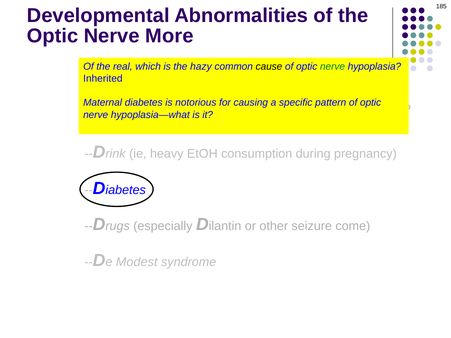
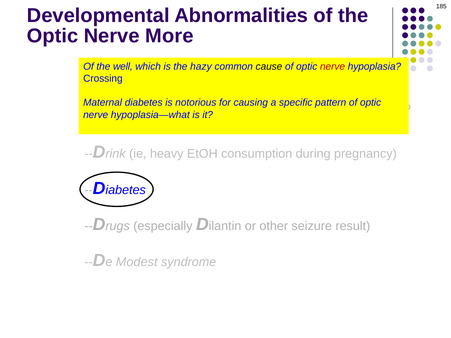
real: real -> well (123, 67)
nerve colour: green -> red (333, 67)
Inherited: Inherited -> Crossing (103, 79)
come: come -> result (353, 226)
